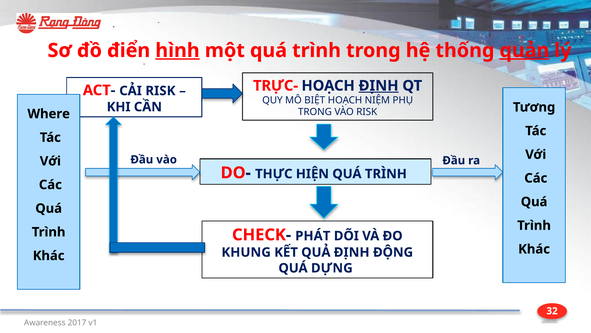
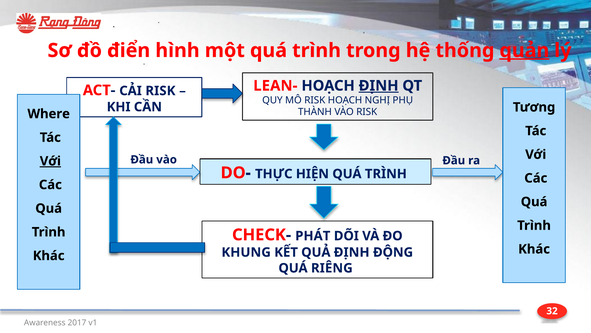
hình underline: present -> none (177, 50)
TRỰC-: TRỰC- -> LEAN- (275, 86)
MÔ BIỆT: BIỆT -> RISK (315, 100)
NIỆM: NIỆM -> NGHỊ (377, 100)
TRONG: TRONG -> THÀNH (315, 112)
Với underline: none -> present (50, 161)
DỰNG: DỰNG -> RIÊNG (332, 268)
